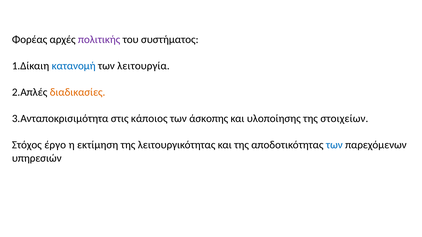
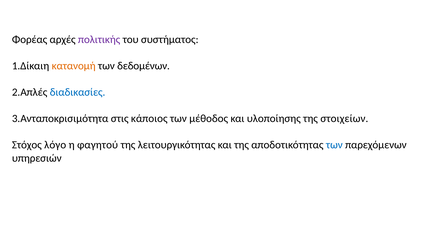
κατανομή colour: blue -> orange (74, 66)
λειτουργία: λειτουργία -> δεδομένων (144, 66)
διαδικασίες colour: orange -> blue (78, 92)
άσκοπης: άσκοπης -> μέθοδος (209, 119)
έργο: έργο -> λόγο (55, 145)
εκτίμηση: εκτίμηση -> φαγητού (98, 145)
